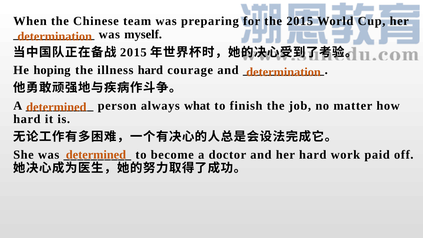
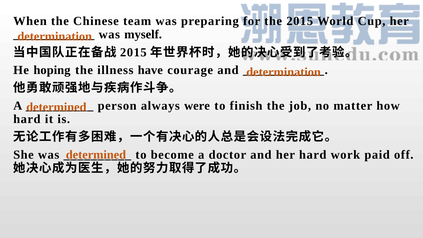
illness hard: hard -> have (150, 70)
what: what -> were (197, 106)
